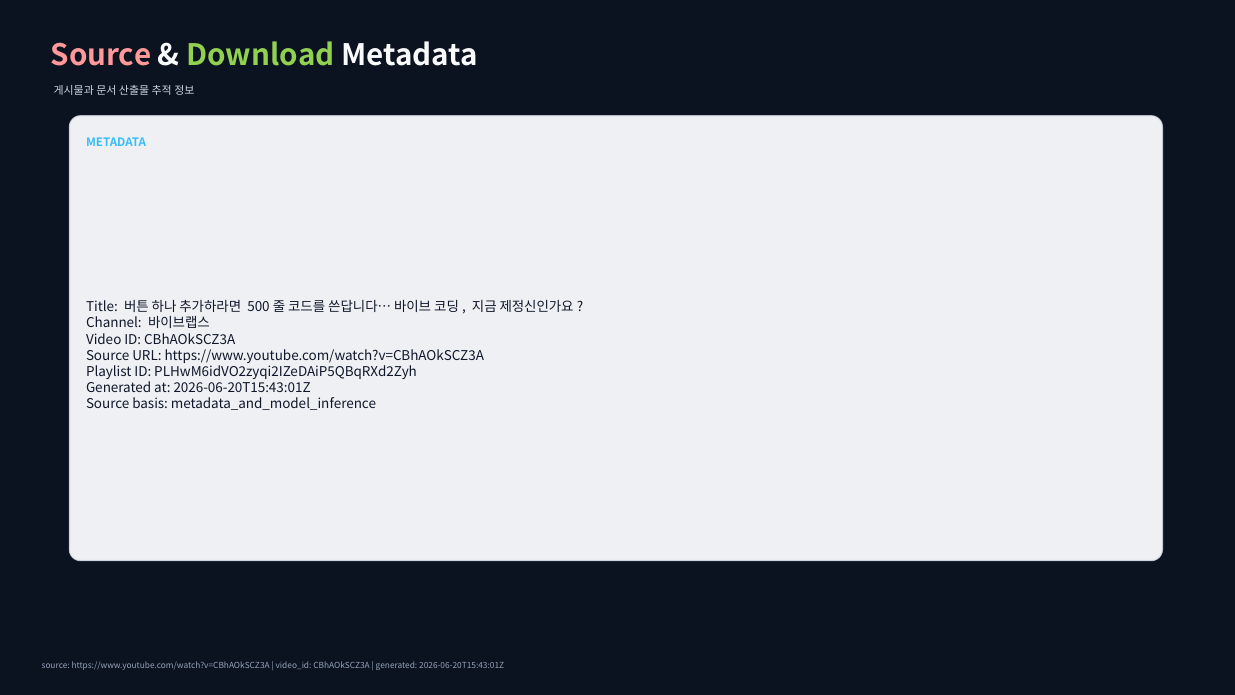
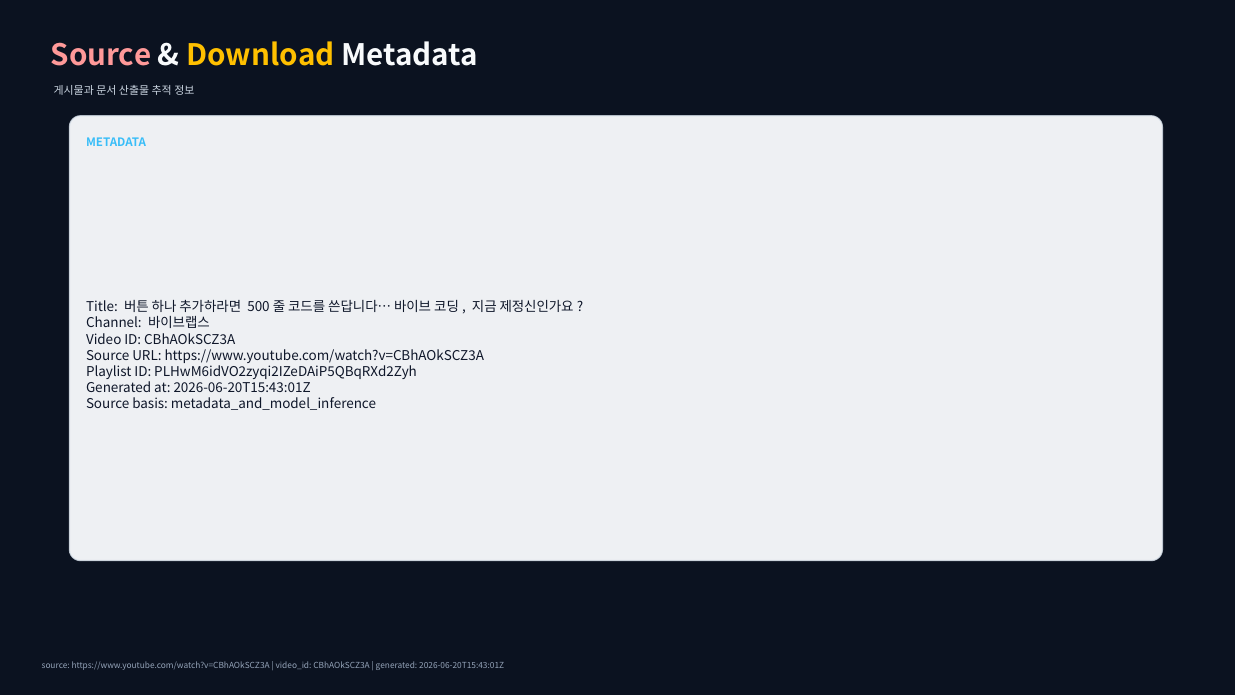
Download colour: light green -> yellow (260, 55)
